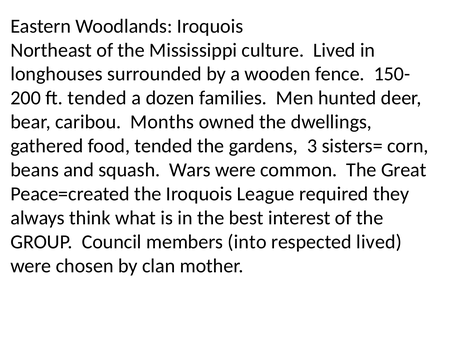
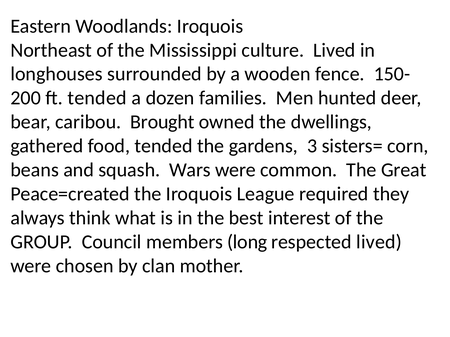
Months: Months -> Brought (162, 122)
into: into -> long (247, 242)
